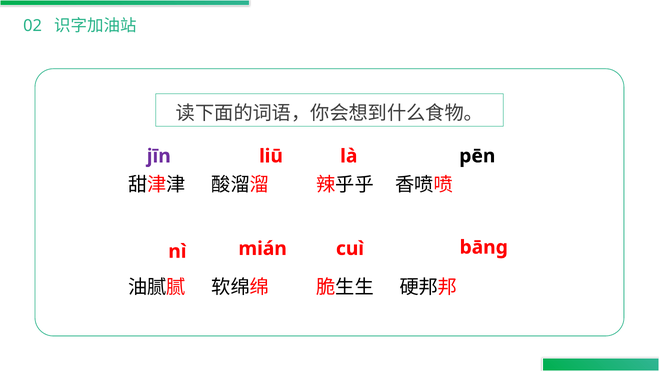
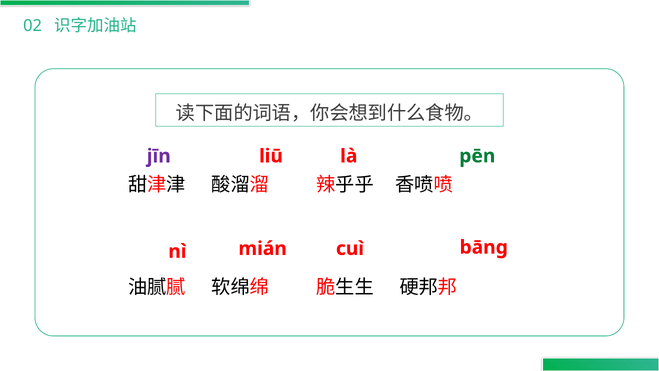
pēn colour: black -> green (477, 156)
